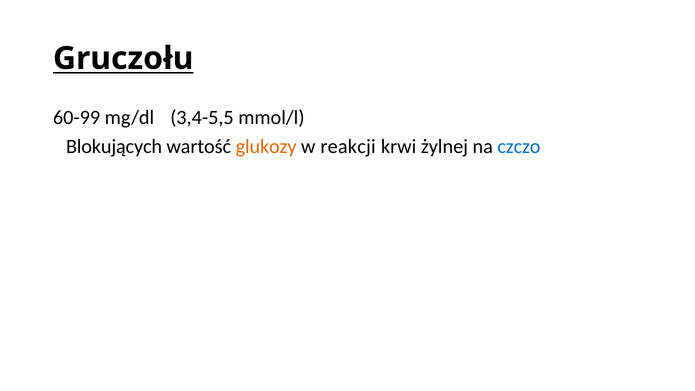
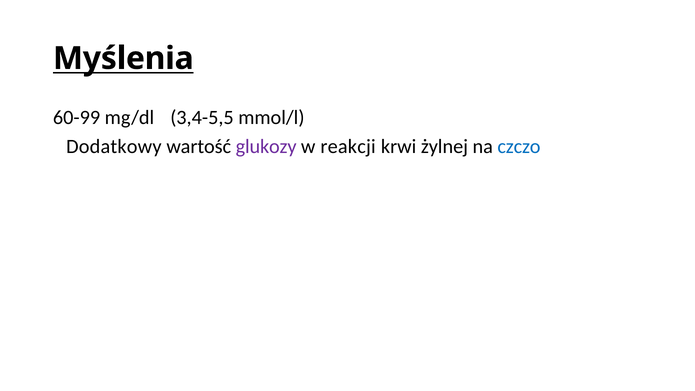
Gruczołu: Gruczołu -> Myślenia (123, 58)
Blokujących: Blokujących -> Dodatkowy (114, 147)
glukozy colour: orange -> purple (266, 147)
